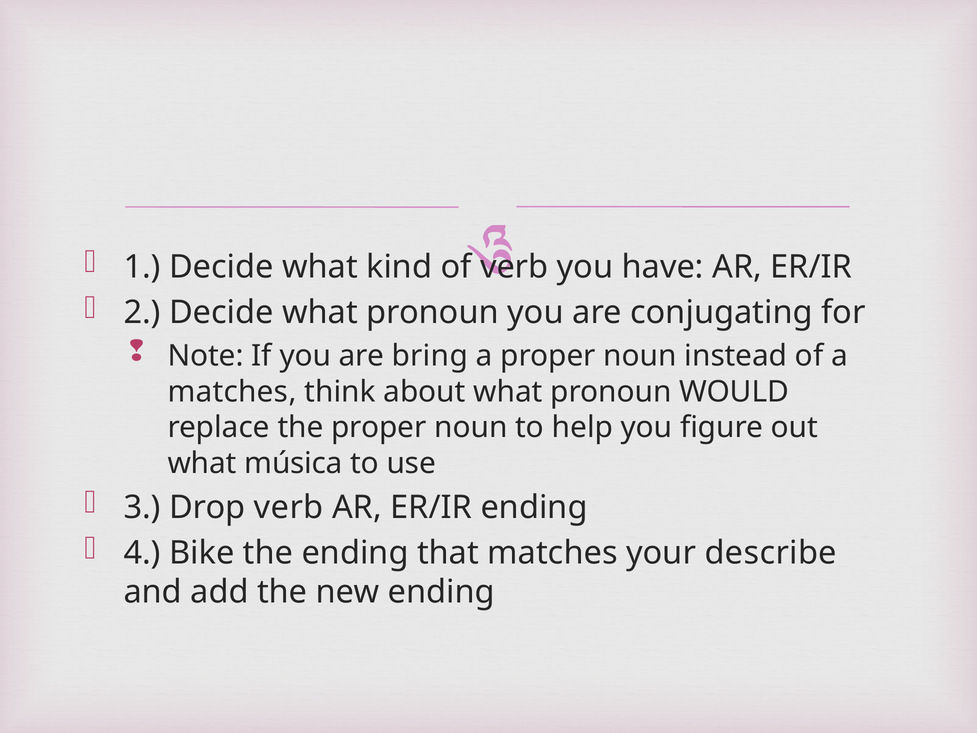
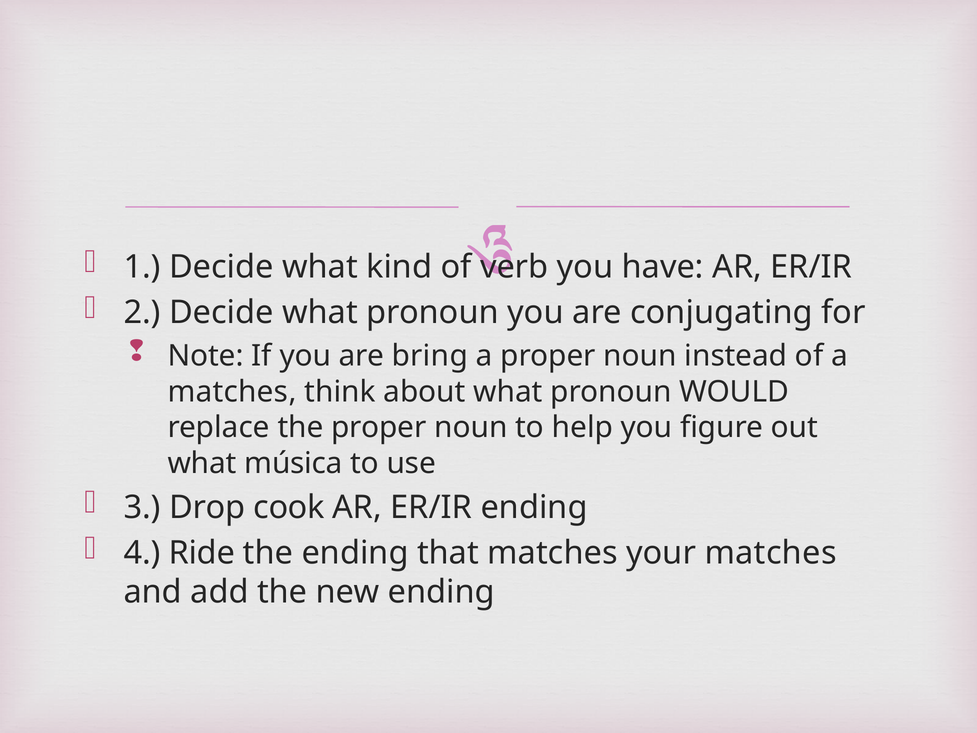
Drop verb: verb -> cook (289, 507)
Bike: Bike -> Ride (202, 553)
your describe: describe -> matches (771, 553)
